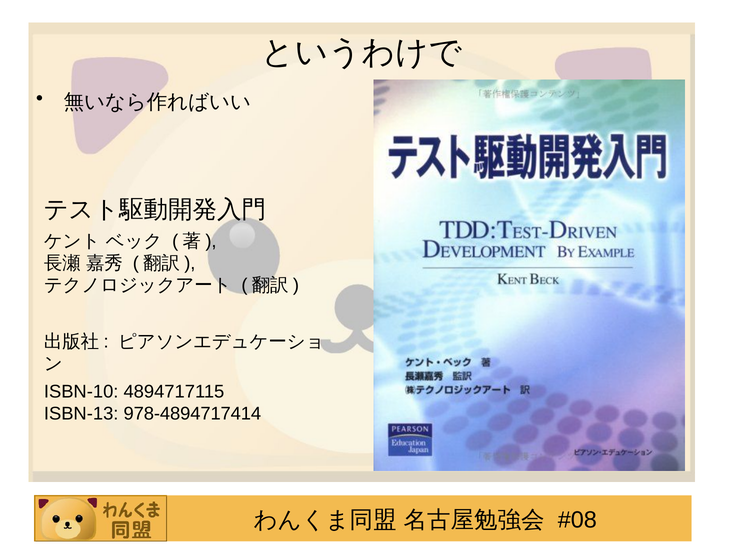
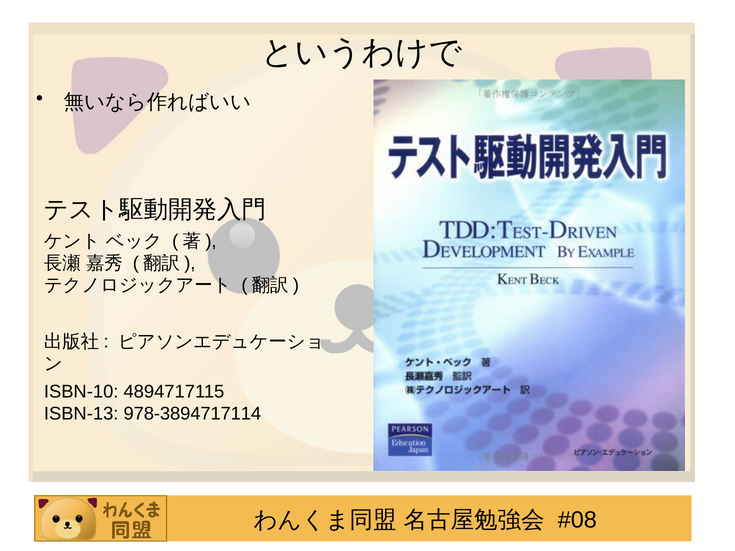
978-4894717414: 978-4894717414 -> 978-3894717114 (192, 414)
